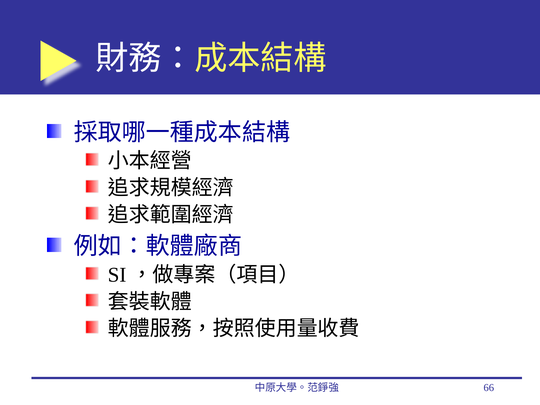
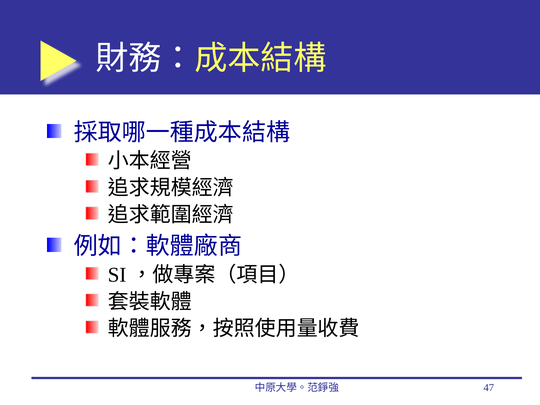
66: 66 -> 47 (489, 388)
